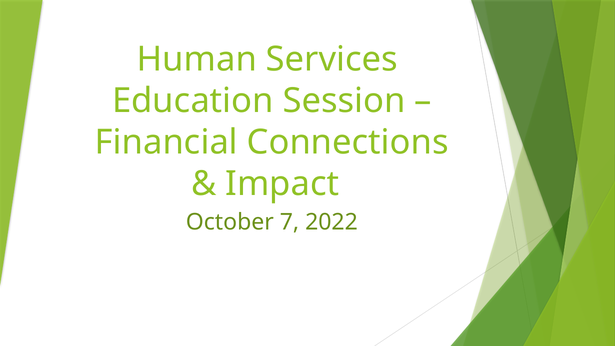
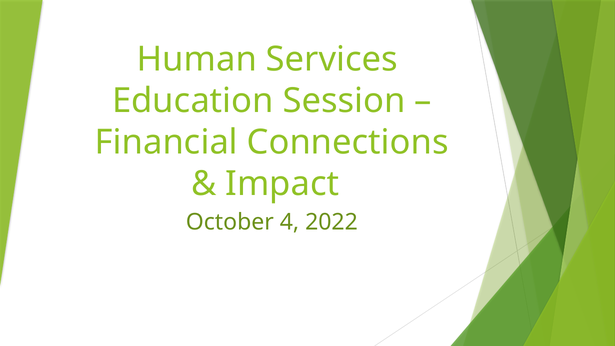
7: 7 -> 4 (289, 222)
